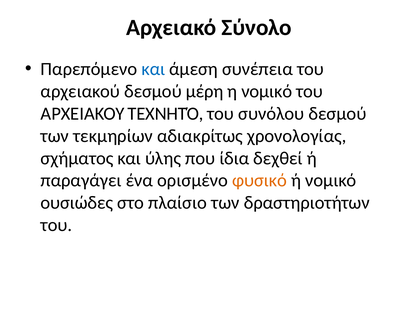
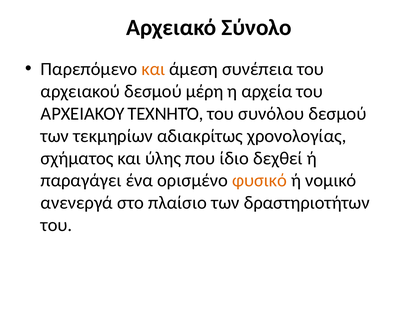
και colour: blue -> orange (153, 69)
η νομικό: νομικό -> αρχεία (267, 91)
ίδια: ίδια -> ίδιο (234, 158)
ουσιώδες: ουσιώδες -> ανενεργά (77, 203)
